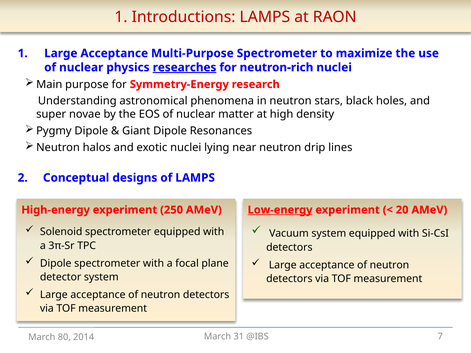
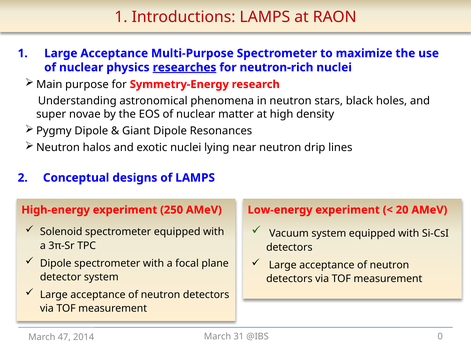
Low-energy underline: present -> none (280, 210)
7: 7 -> 0 (440, 337)
80: 80 -> 47 (64, 337)
